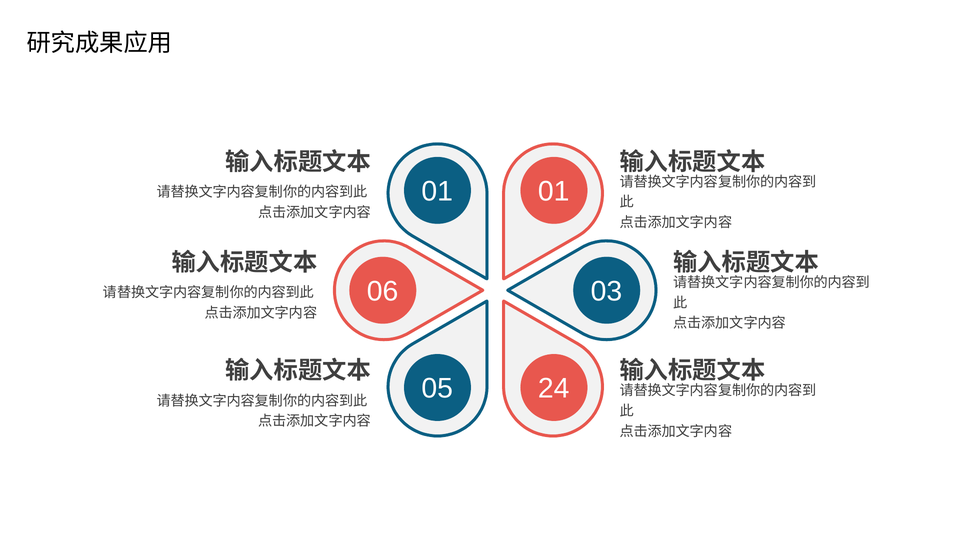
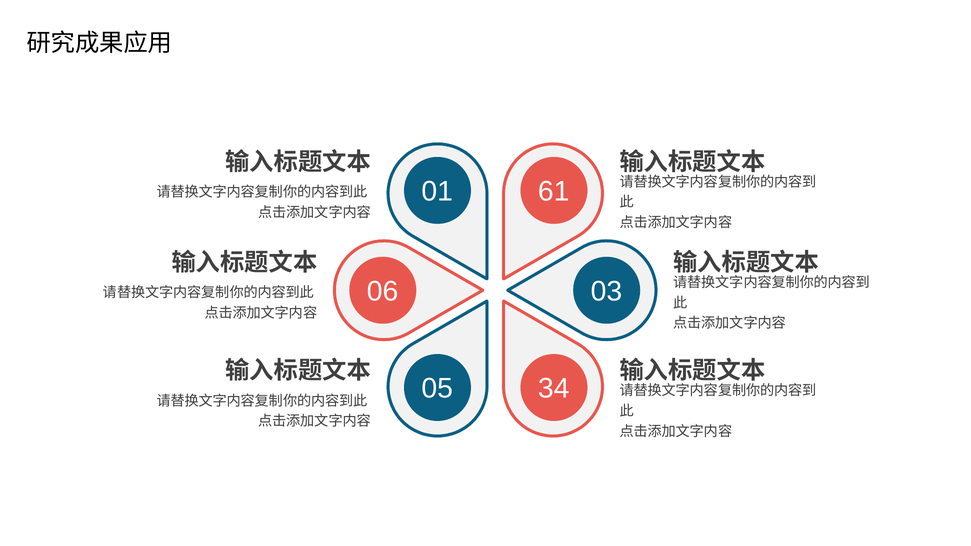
01 01: 01 -> 61 (554, 191)
24: 24 -> 34 (554, 389)
